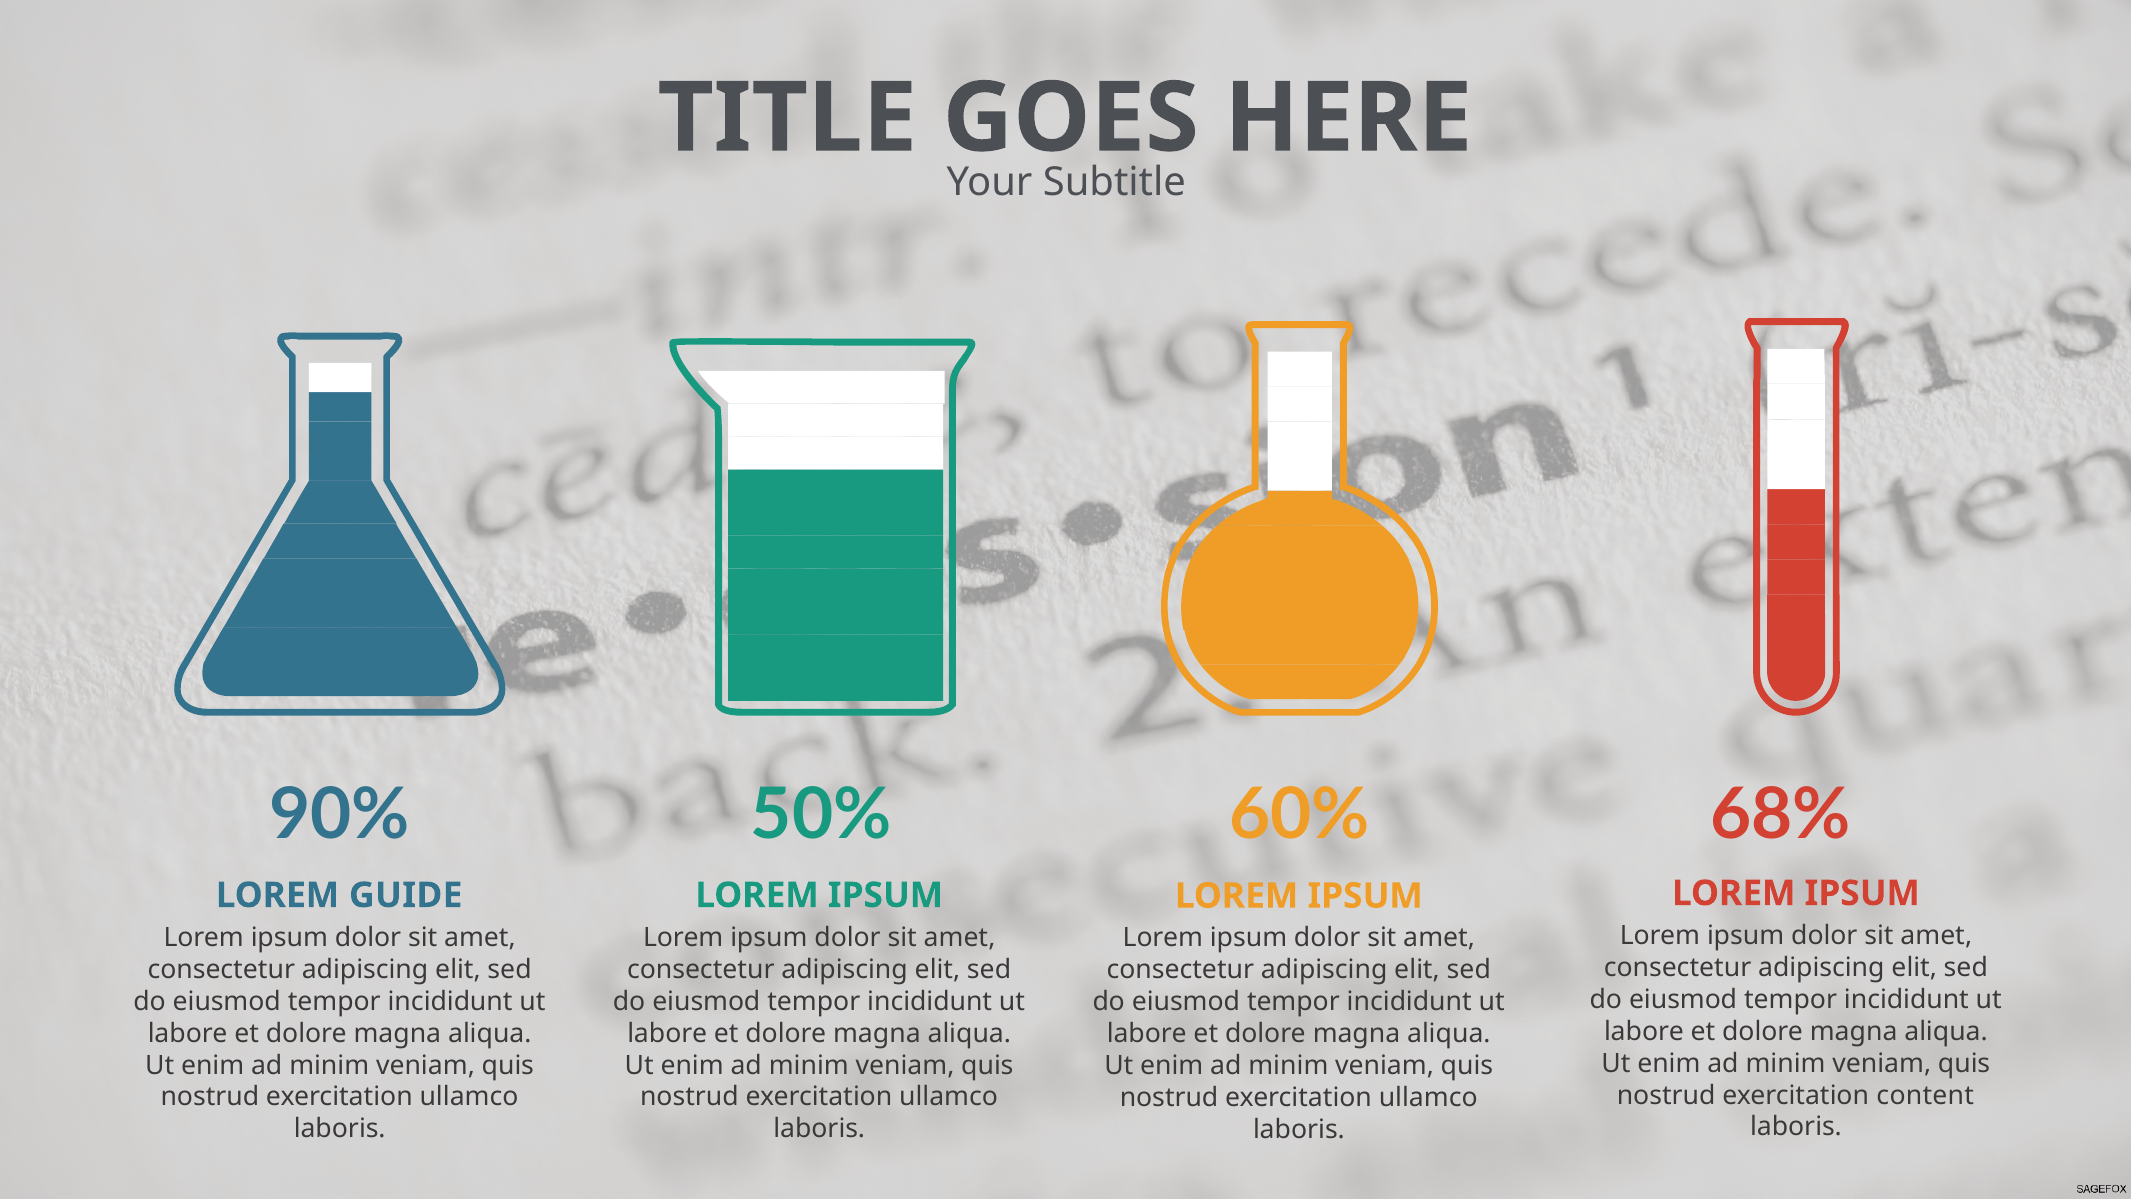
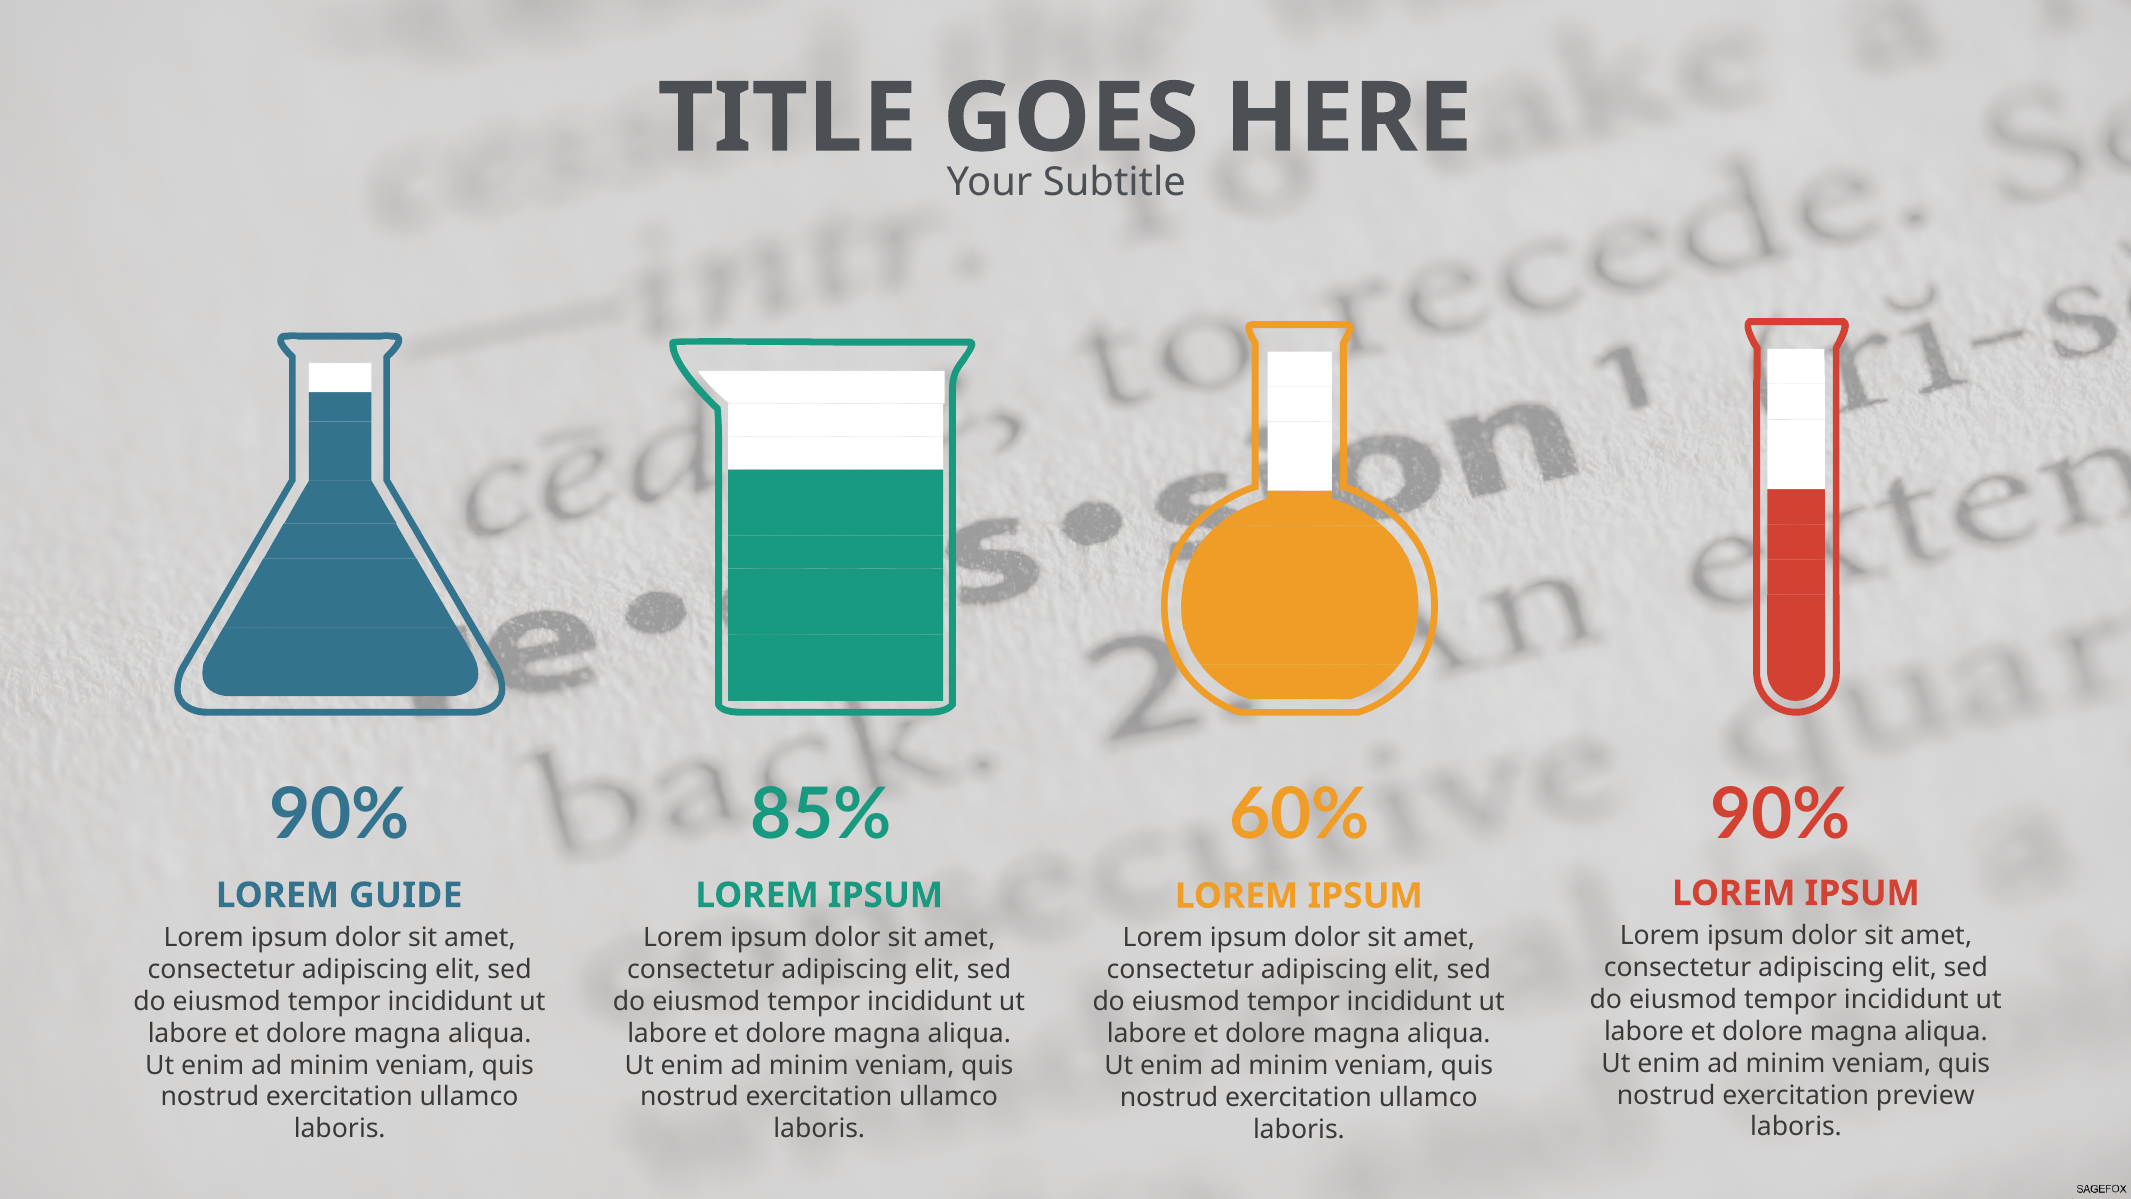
50%: 50% -> 85% (821, 815)
60% 68%: 68% -> 90% (1781, 815)
content: content -> preview (1925, 1095)
